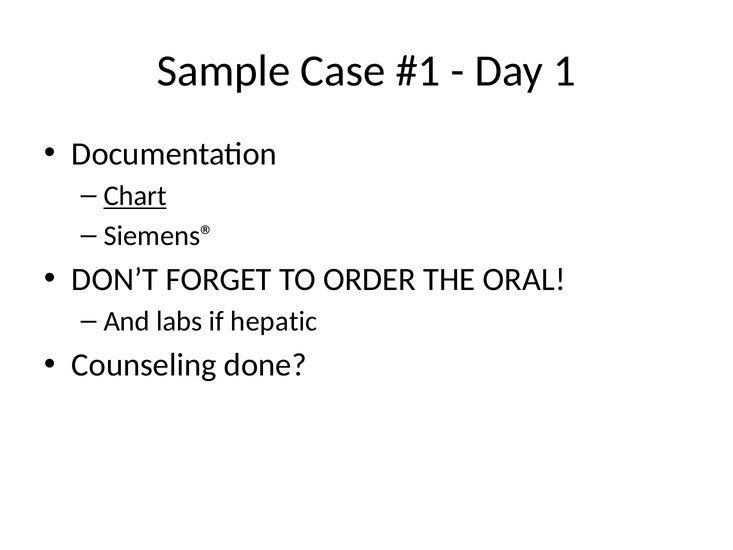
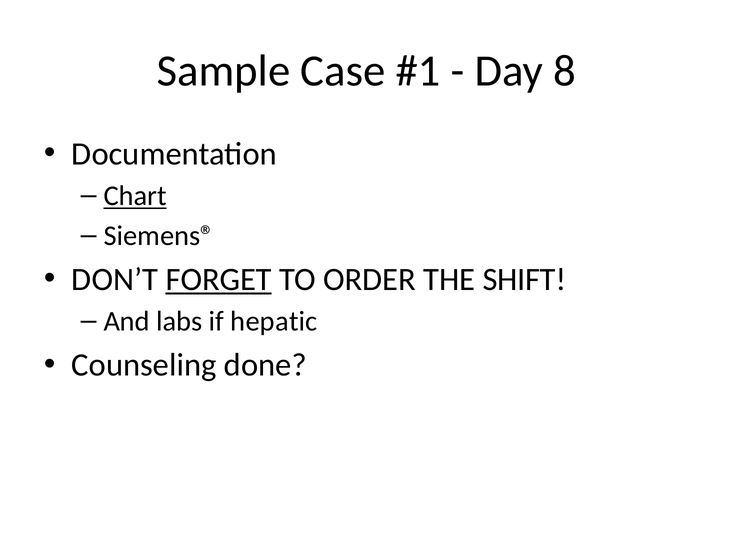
1: 1 -> 8 (564, 71)
FORGET underline: none -> present (219, 279)
ORAL: ORAL -> SHIFT (524, 279)
